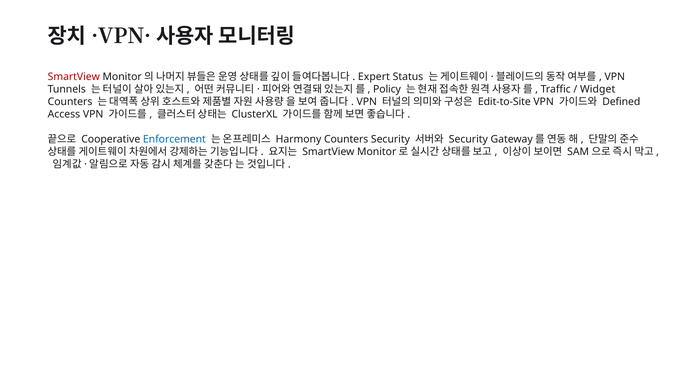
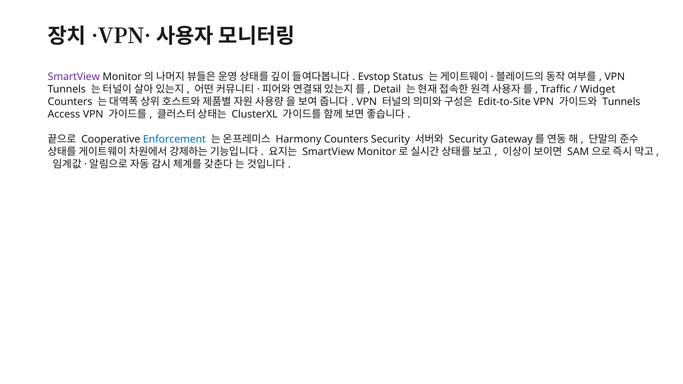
SmartView colour: red -> purple (74, 77)
Expert: Expert -> Evstop (374, 77)
Policy: Policy -> Detail (387, 89)
Defined: Defined -> Tunnels (621, 102)
